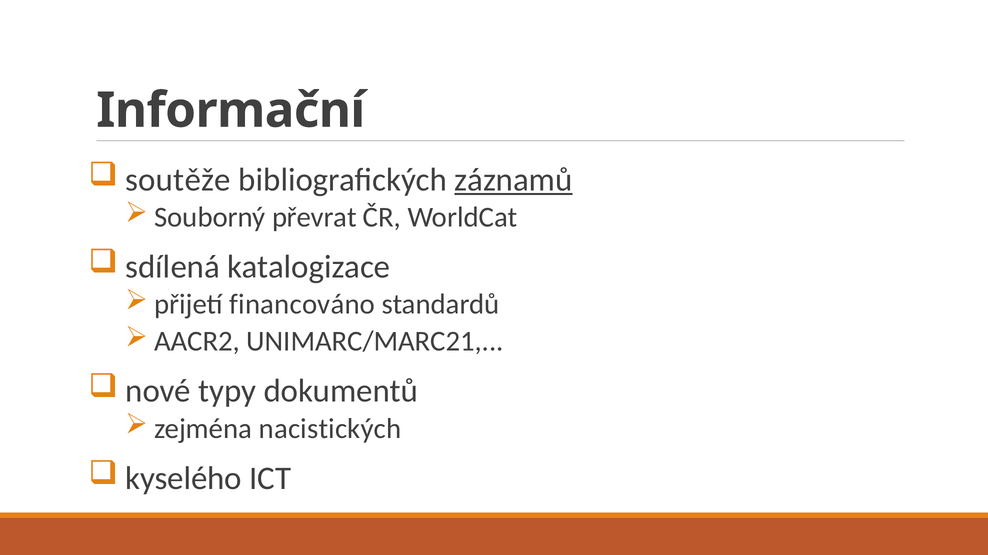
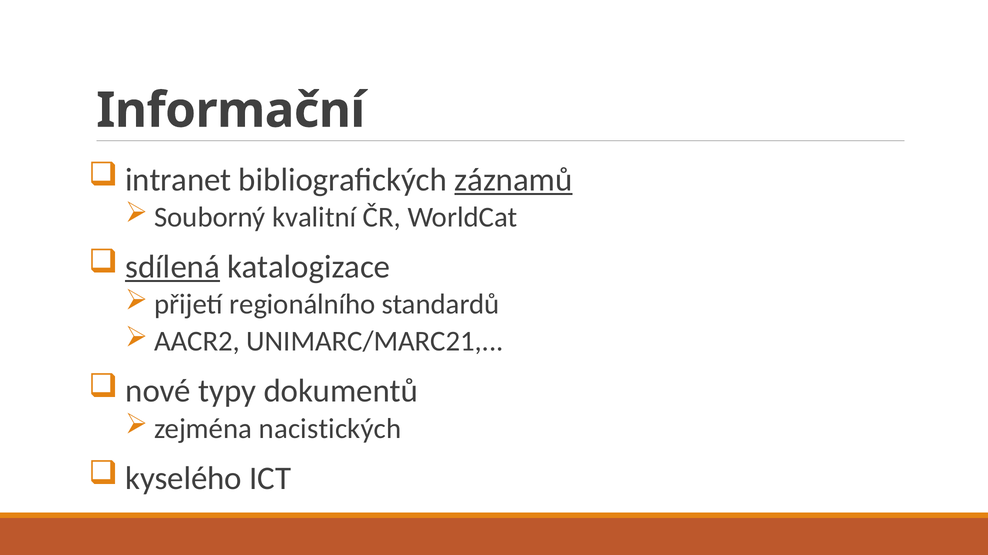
soutěže: soutěže -> intranet (178, 180)
převrat: převrat -> kvalitní (314, 217)
sdílená underline: none -> present (173, 267)
financováno: financováno -> regionálního (302, 305)
